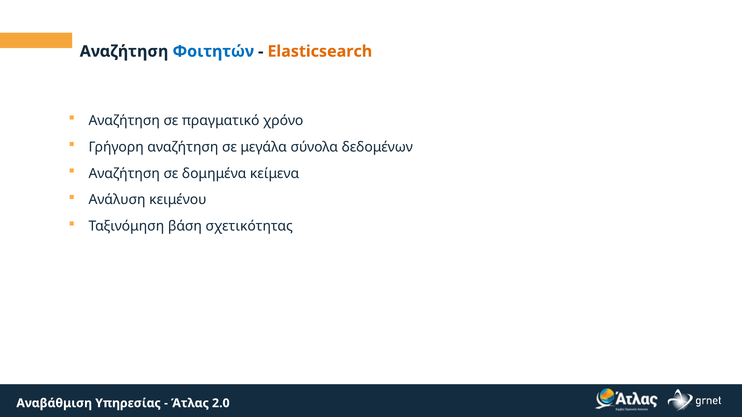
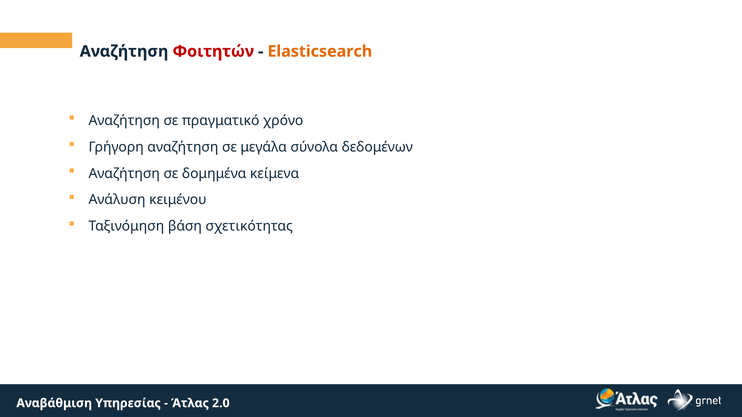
Φοιτητών colour: blue -> red (213, 51)
